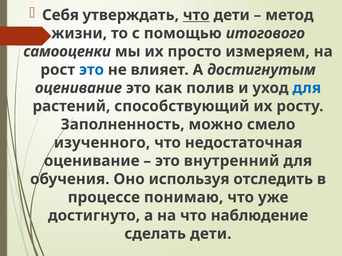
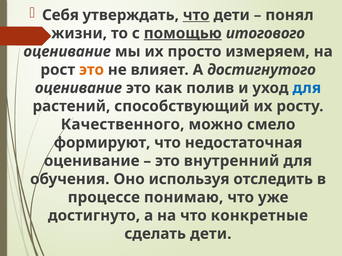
метод: метод -> понял (289, 15)
помощью underline: none -> present (183, 33)
самооценки: самооценки -> оценивание (67, 52)
это colour: blue -> orange (92, 70)
достигнутым: достигнутым -> достигнутого (262, 70)
Заполненность: Заполненность -> Качественного (123, 125)
изученного: изученного -> формируют (102, 143)
наблюдение: наблюдение -> конкретные (259, 216)
